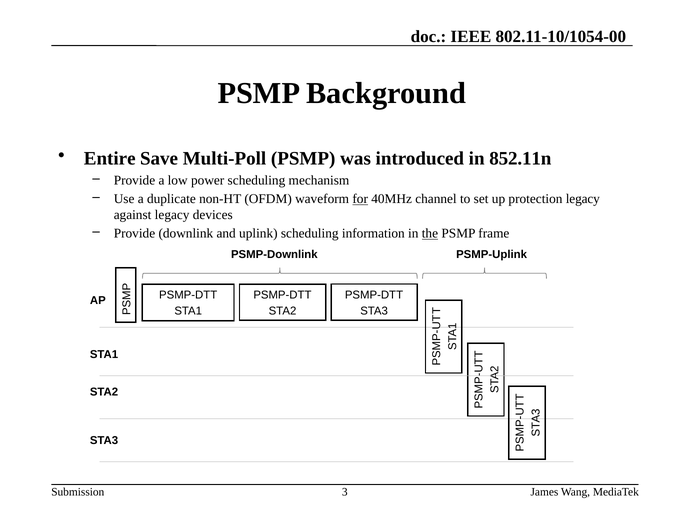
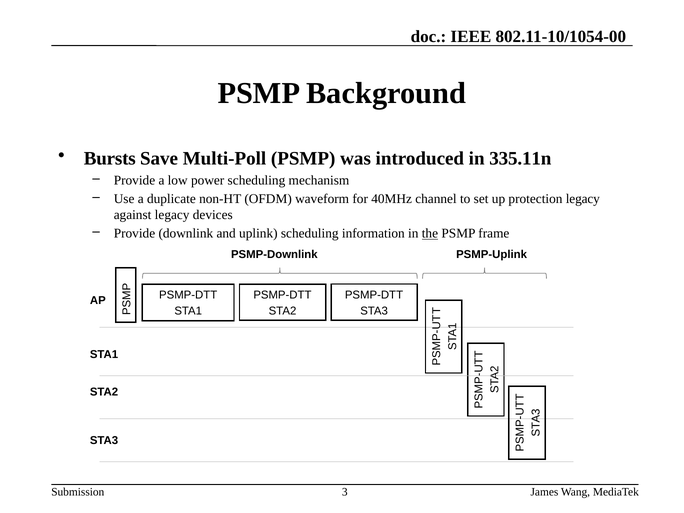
Entire: Entire -> Bursts (110, 159)
852.11n: 852.11n -> 335.11n (520, 159)
for underline: present -> none (360, 199)
